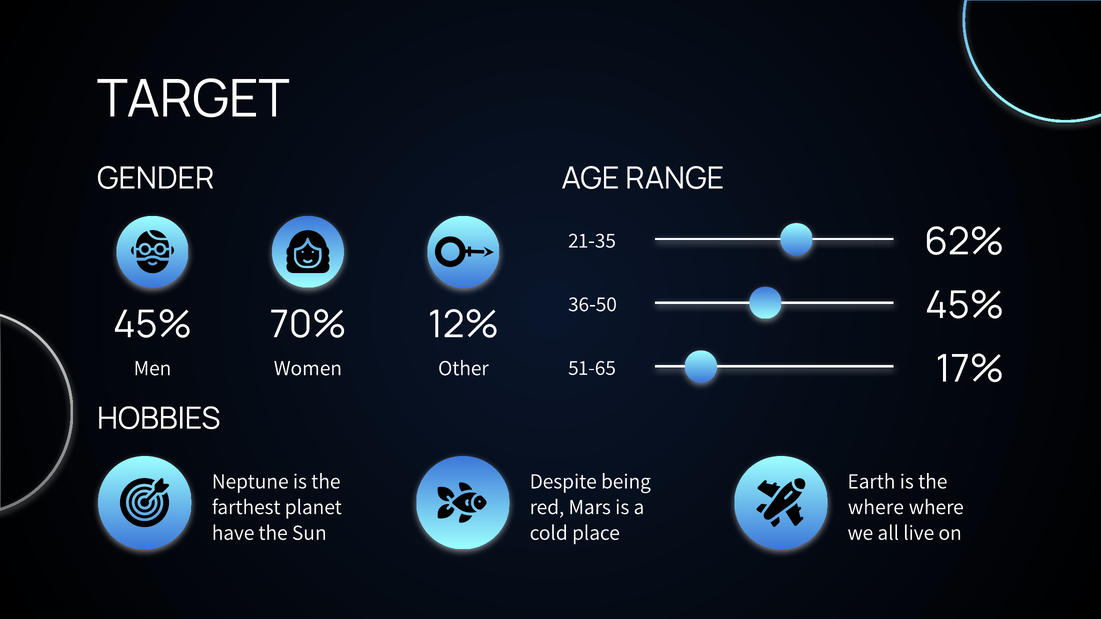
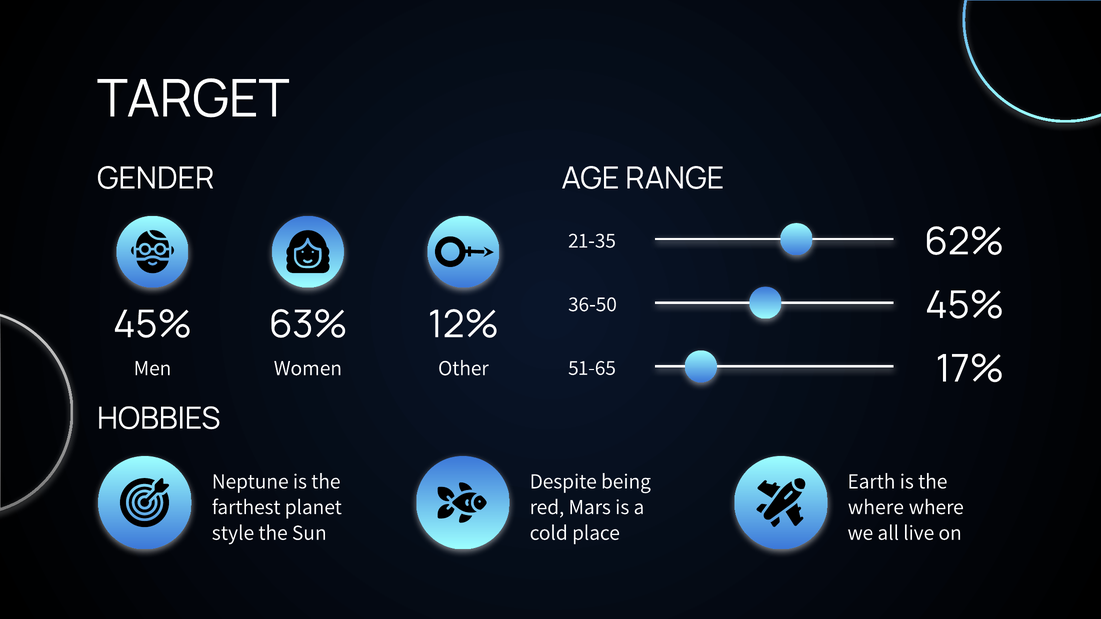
70%: 70% -> 63% (308, 325)
have: have -> style (233, 533)
